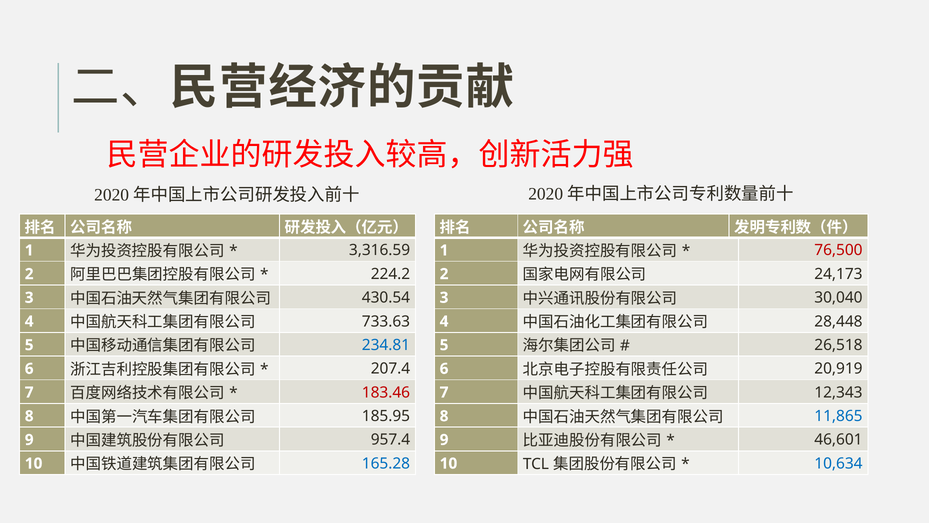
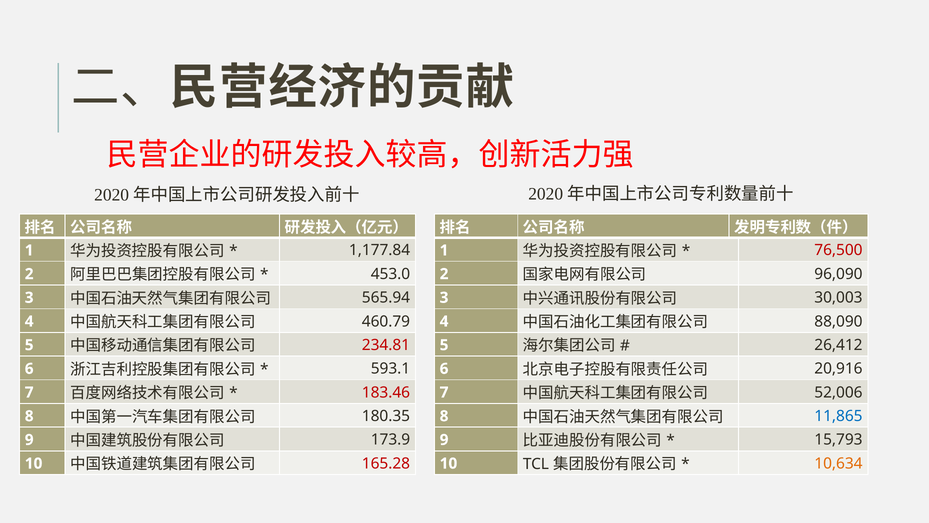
3,316.59: 3,316.59 -> 1,177.84 (380, 250)
224.2: 224.2 -> 453.0 (391, 274)
24,173: 24,173 -> 96,090 (838, 274)
430.54: 430.54 -> 565.94 (386, 297)
30,040: 30,040 -> 30,003 (838, 297)
733.63: 733.63 -> 460.79 (386, 321)
28,448: 28,448 -> 88,090 (838, 321)
234.81 colour: blue -> red (386, 345)
26,518: 26,518 -> 26,412 (838, 345)
207.4: 207.4 -> 593.1 (391, 368)
20,919: 20,919 -> 20,916 (838, 368)
12,343: 12,343 -> 52,006 (838, 392)
185.95: 185.95 -> 180.35 (386, 416)
957.4: 957.4 -> 173.9 (391, 439)
46,601: 46,601 -> 15,793 (838, 439)
165.28 colour: blue -> red (386, 463)
10,634 colour: blue -> orange (838, 463)
